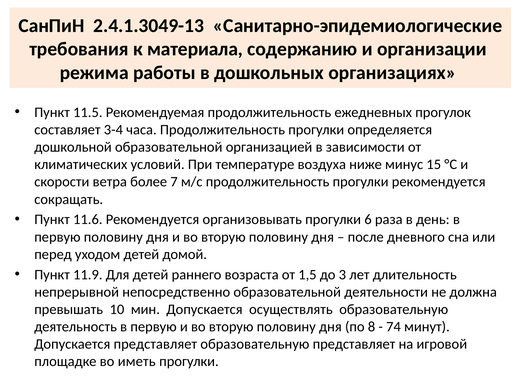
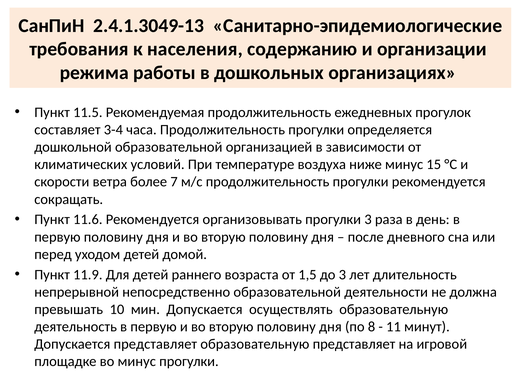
материала: материала -> населения (195, 49)
прогулки 6: 6 -> 3 (368, 219)
74: 74 -> 11 (394, 327)
во иметь: иметь -> минус (137, 361)
